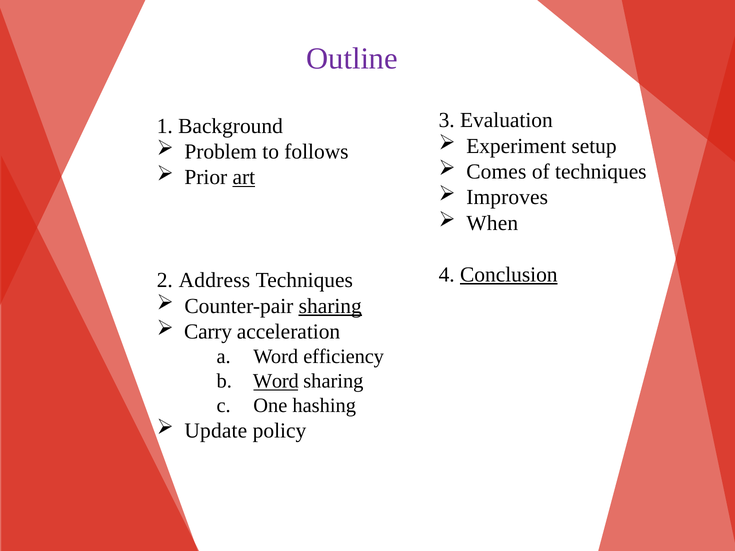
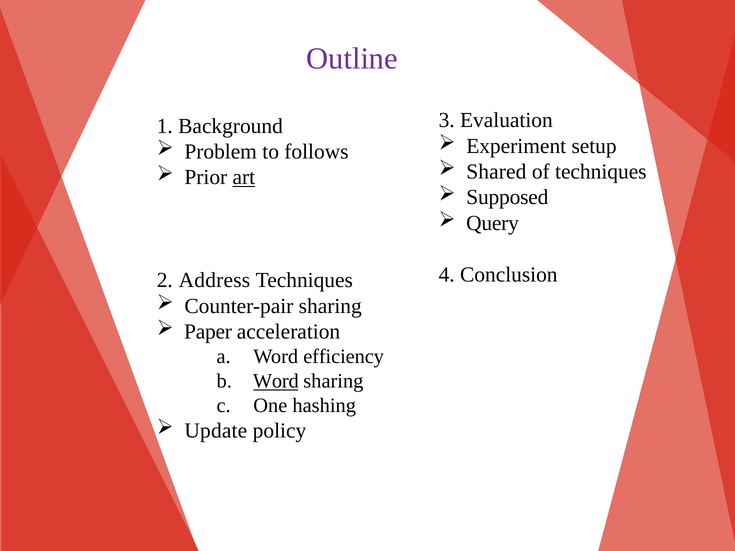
Comes: Comes -> Shared (496, 172)
Improves: Improves -> Supposed (507, 198)
When: When -> Query (493, 223)
Conclusion underline: present -> none (509, 275)
sharing underline: present -> none (330, 306)
Carry: Carry -> Paper (208, 332)
